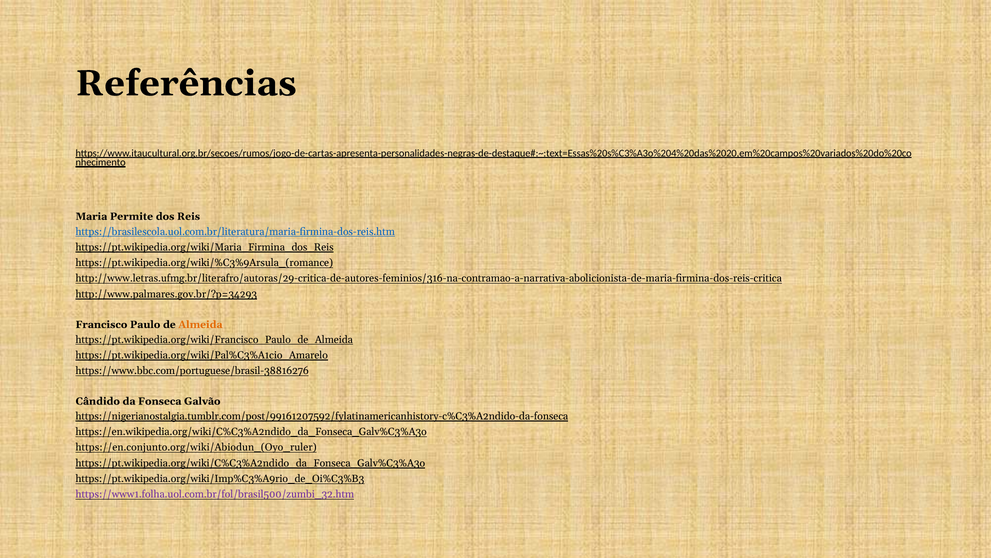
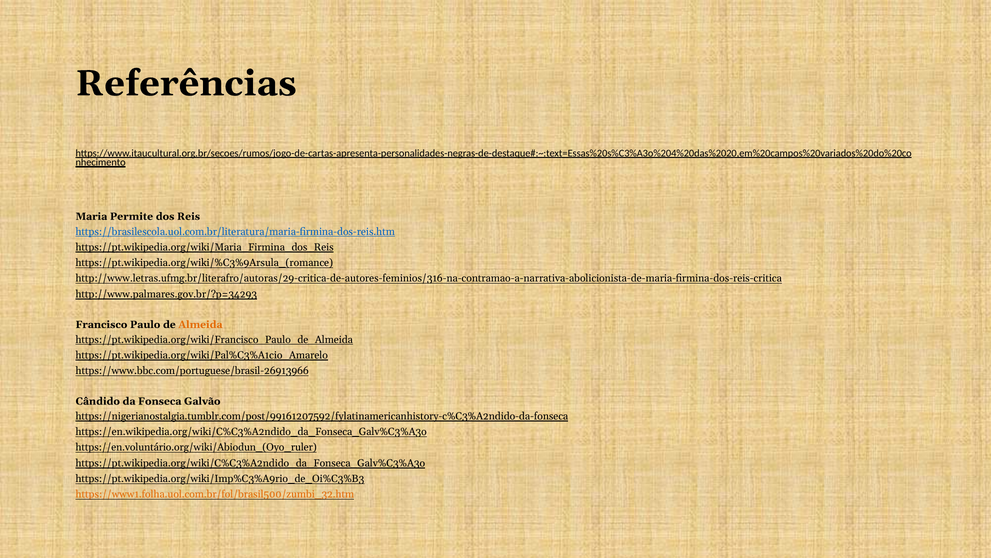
https://www.bbc.com/portuguese/brasil-38816276: https://www.bbc.com/portuguese/brasil-38816276 -> https://www.bbc.com/portuguese/brasil-26913966 (192, 370)
https://en.conjunto.org/wiki/Abiodun_(Oyo_ruler: https://en.conjunto.org/wiki/Abiodun_(Oyo_ruler -> https://en.voluntário.org/wiki/Abiodun_(Oyo_ruler (196, 447)
https://www1.folha.uol.com.br/fol/brasil500/zumbi_32.htm colour: purple -> orange (215, 494)
